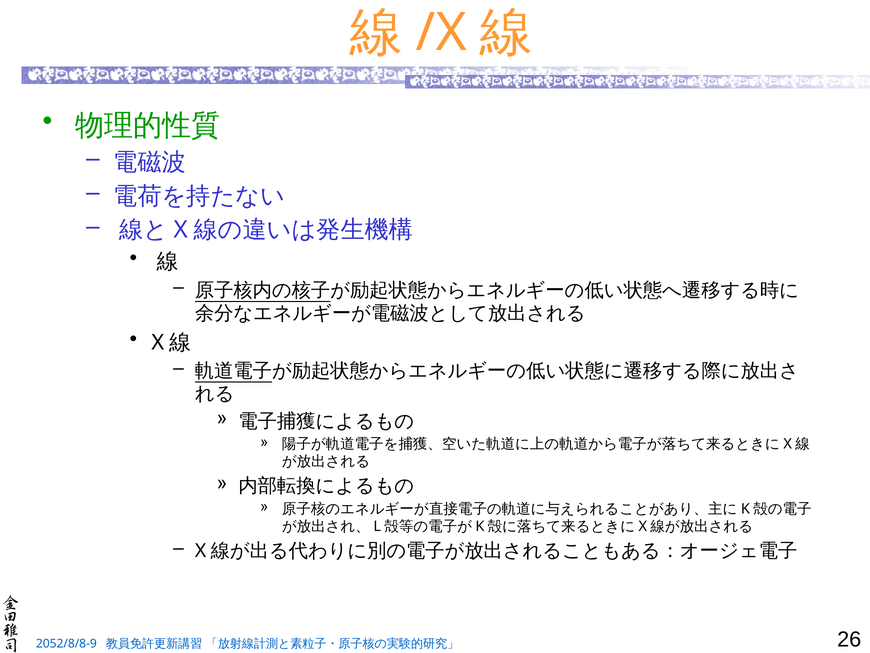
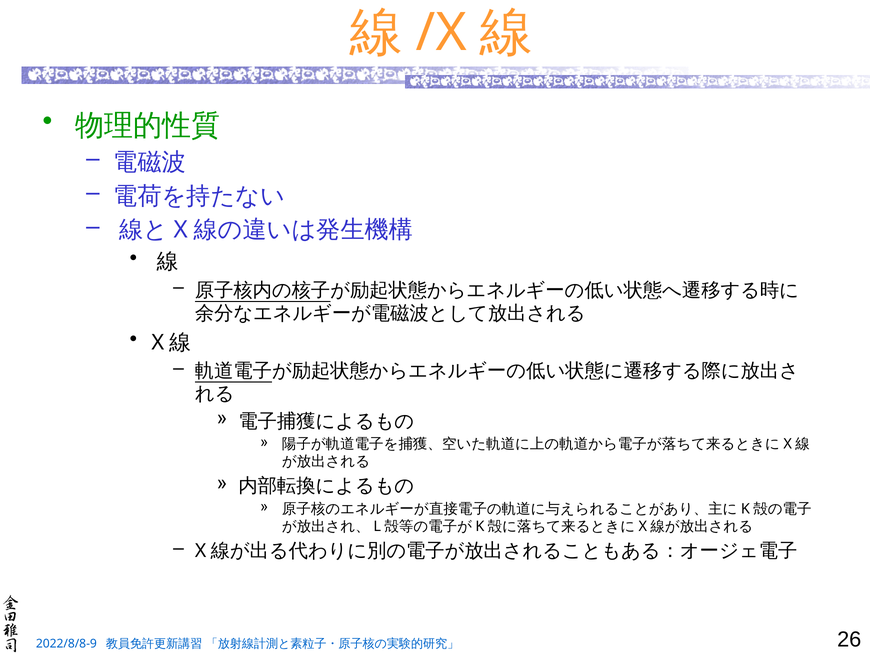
2052/8/8-9: 2052/8/8-9 -> 2022/8/8-9 (66, 643)
